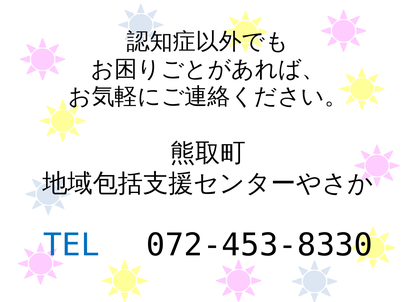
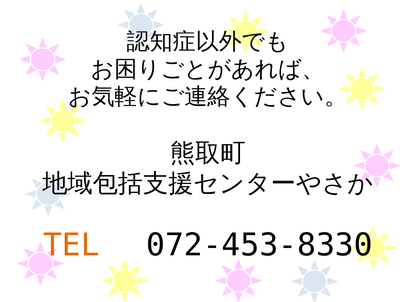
TEL colour: blue -> orange (71, 245)
